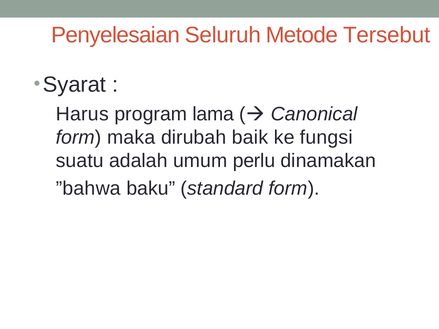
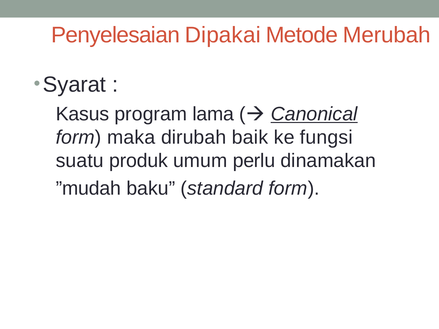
Seluruh: Seluruh -> Dipakai (223, 35)
Tersebut: Tersebut -> Merubah (387, 35)
Harus: Harus -> Kasus (83, 114)
Canonical underline: none -> present (314, 114)
adalah: adalah -> produk (138, 161)
”bahwa: ”bahwa -> ”mudah (89, 189)
